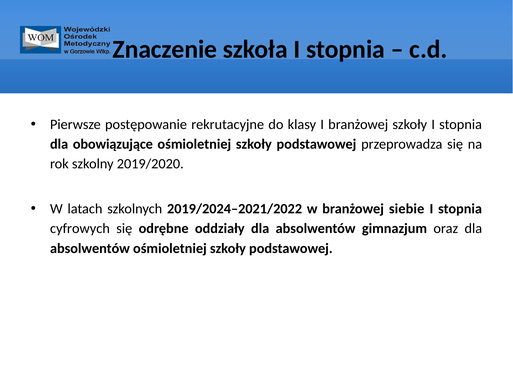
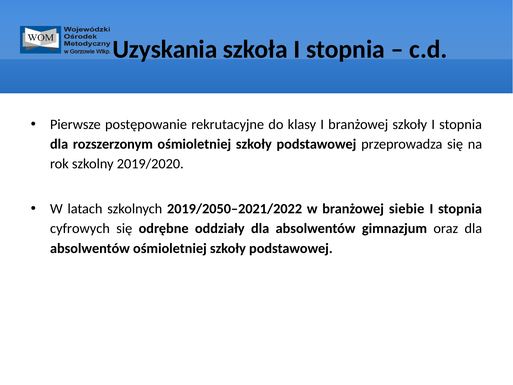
Znaczenie: Znaczenie -> Uzyskania (165, 49)
obowiązujące: obowiązujące -> rozszerzonym (113, 144)
2019/2024–2021/2022: 2019/2024–2021/2022 -> 2019/2050–2021/2022 (235, 209)
